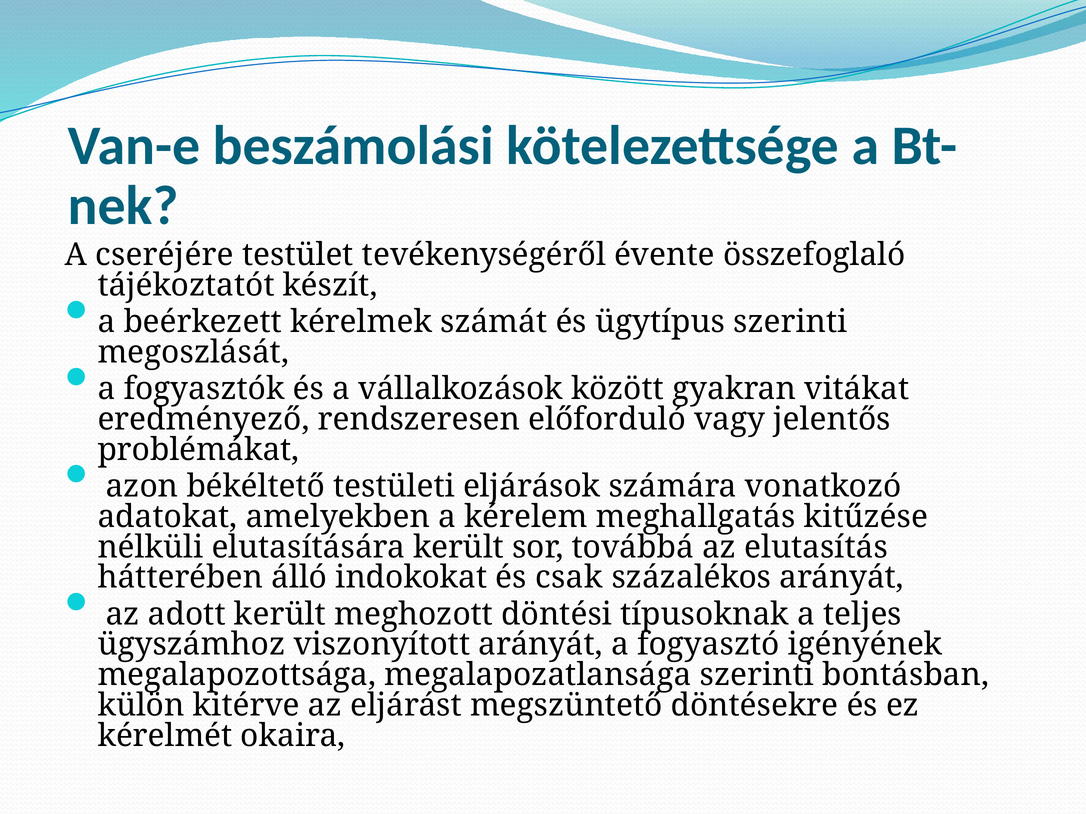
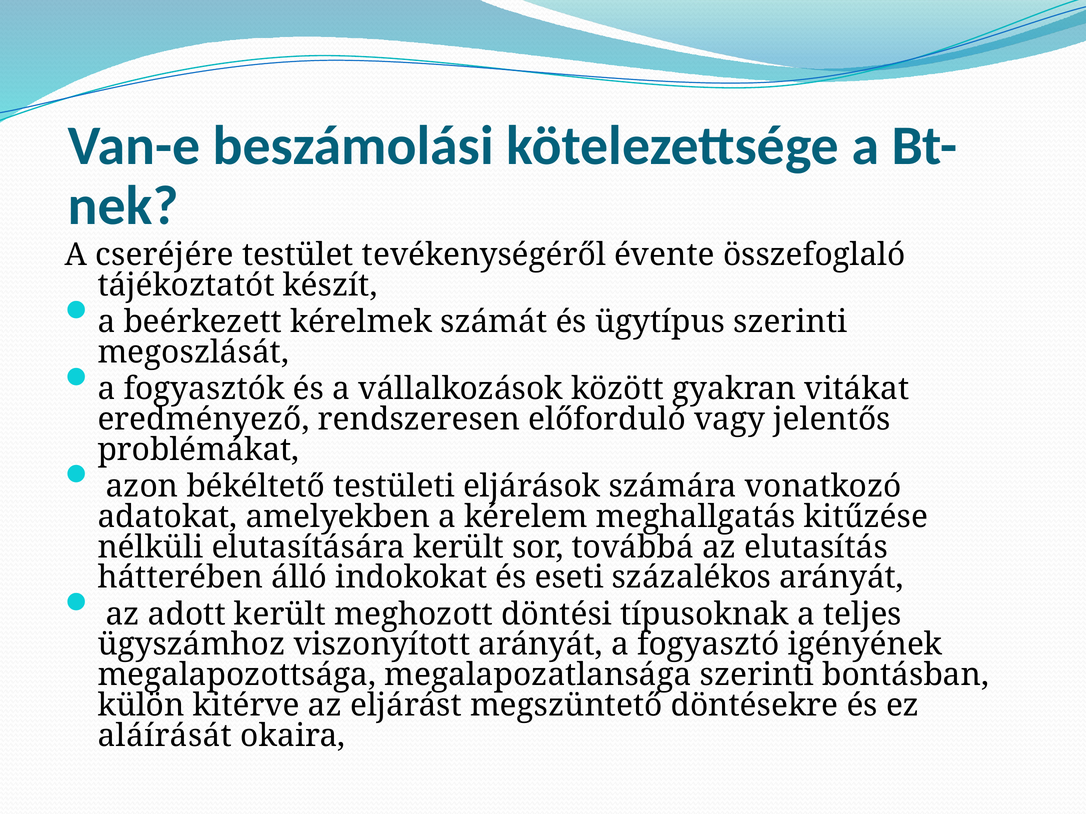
csak: csak -> eseti (569, 578)
kérelmét: kérelmét -> aláírását (165, 736)
